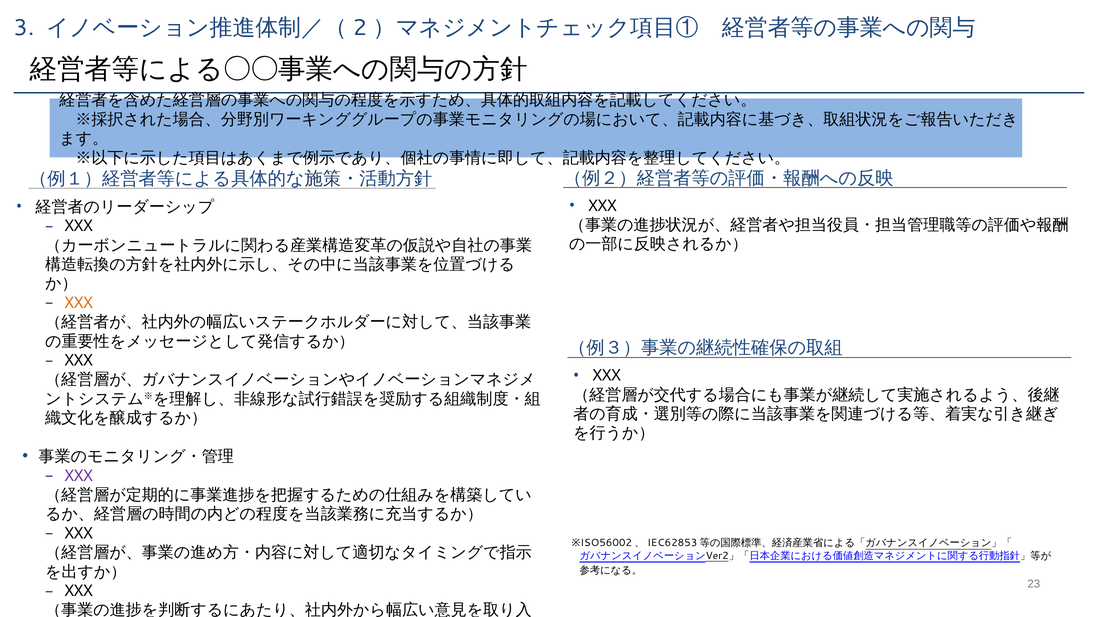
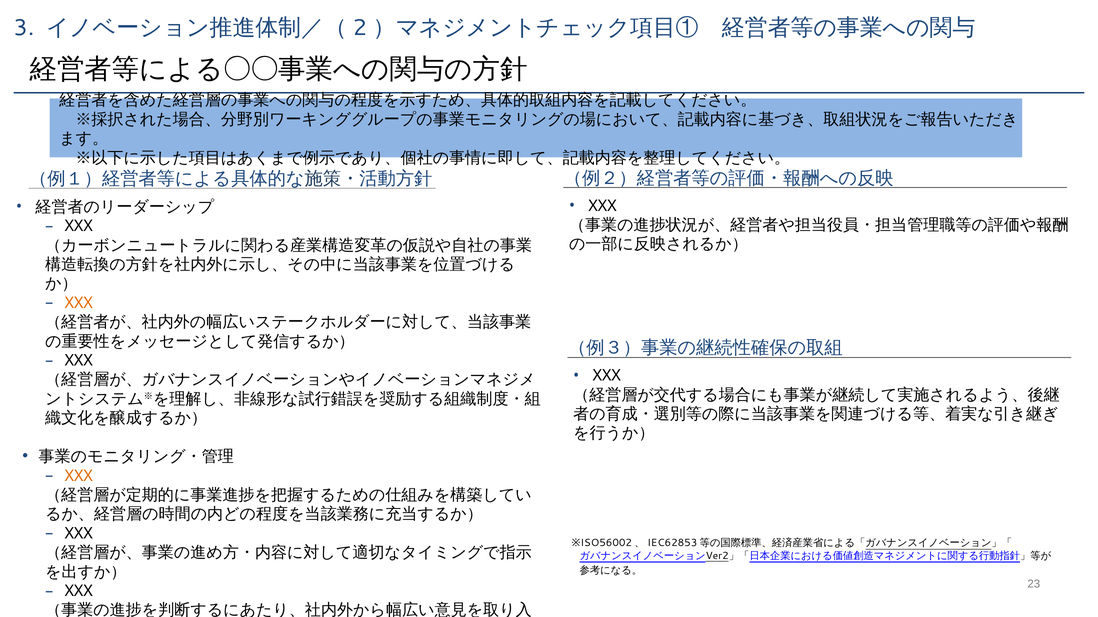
XXX colour: purple -> orange (79, 476)
